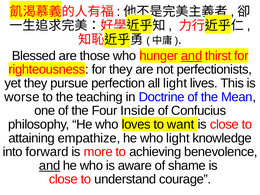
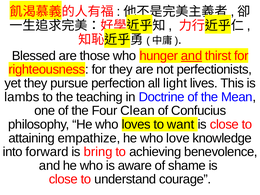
worse: worse -> lambs (22, 97)
Inside: Inside -> Clean (138, 111)
who light: light -> love (178, 138)
more: more -> bring (98, 152)
and underline: present -> none (50, 166)
